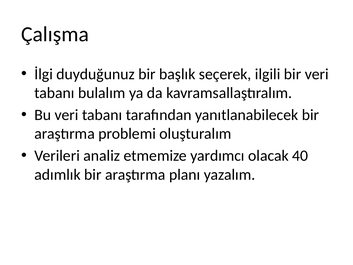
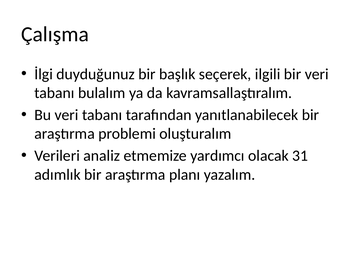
40: 40 -> 31 (300, 156)
